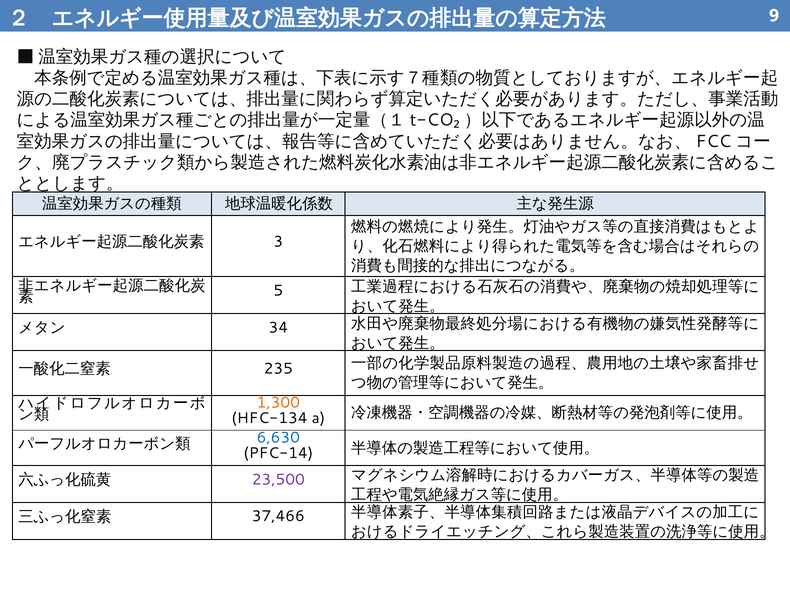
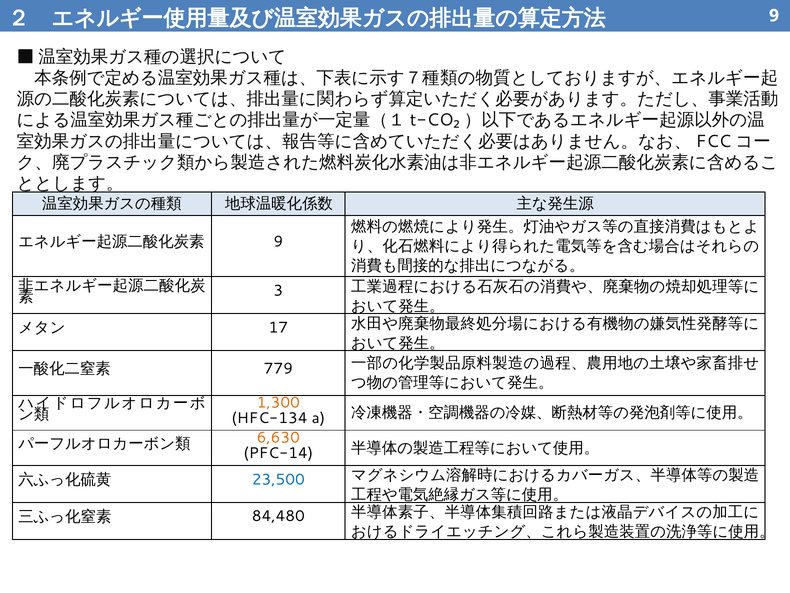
3: 3 -> 9 (278, 241)
5: 5 -> 3 (278, 290)
34: 34 -> 17 (278, 327)
235: 235 -> 779 (278, 368)
6,630 colour: blue -> orange (278, 437)
23,500 colour: purple -> blue (278, 479)
37,466: 37,466 -> 84,480 (278, 516)
